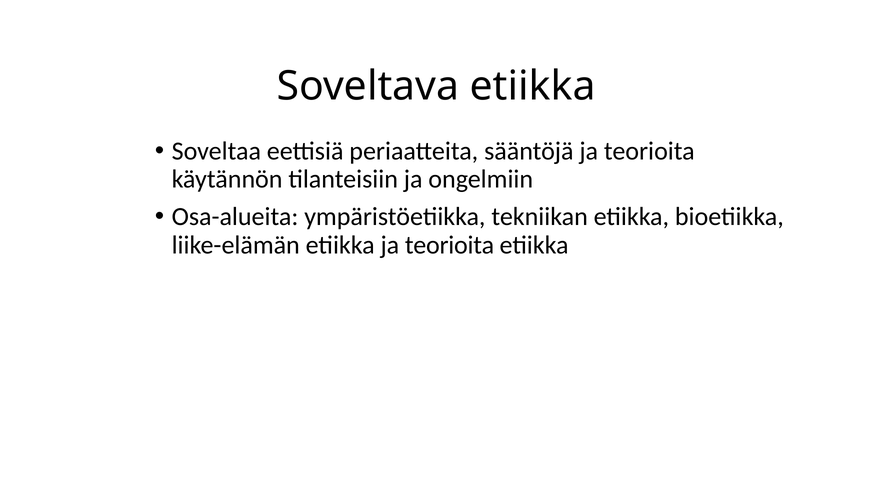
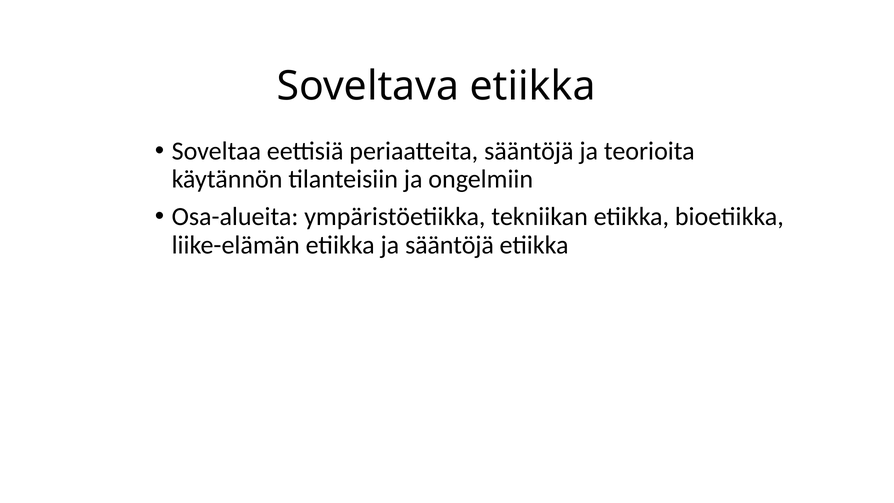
etiikka ja teorioita: teorioita -> sääntöjä (450, 245)
